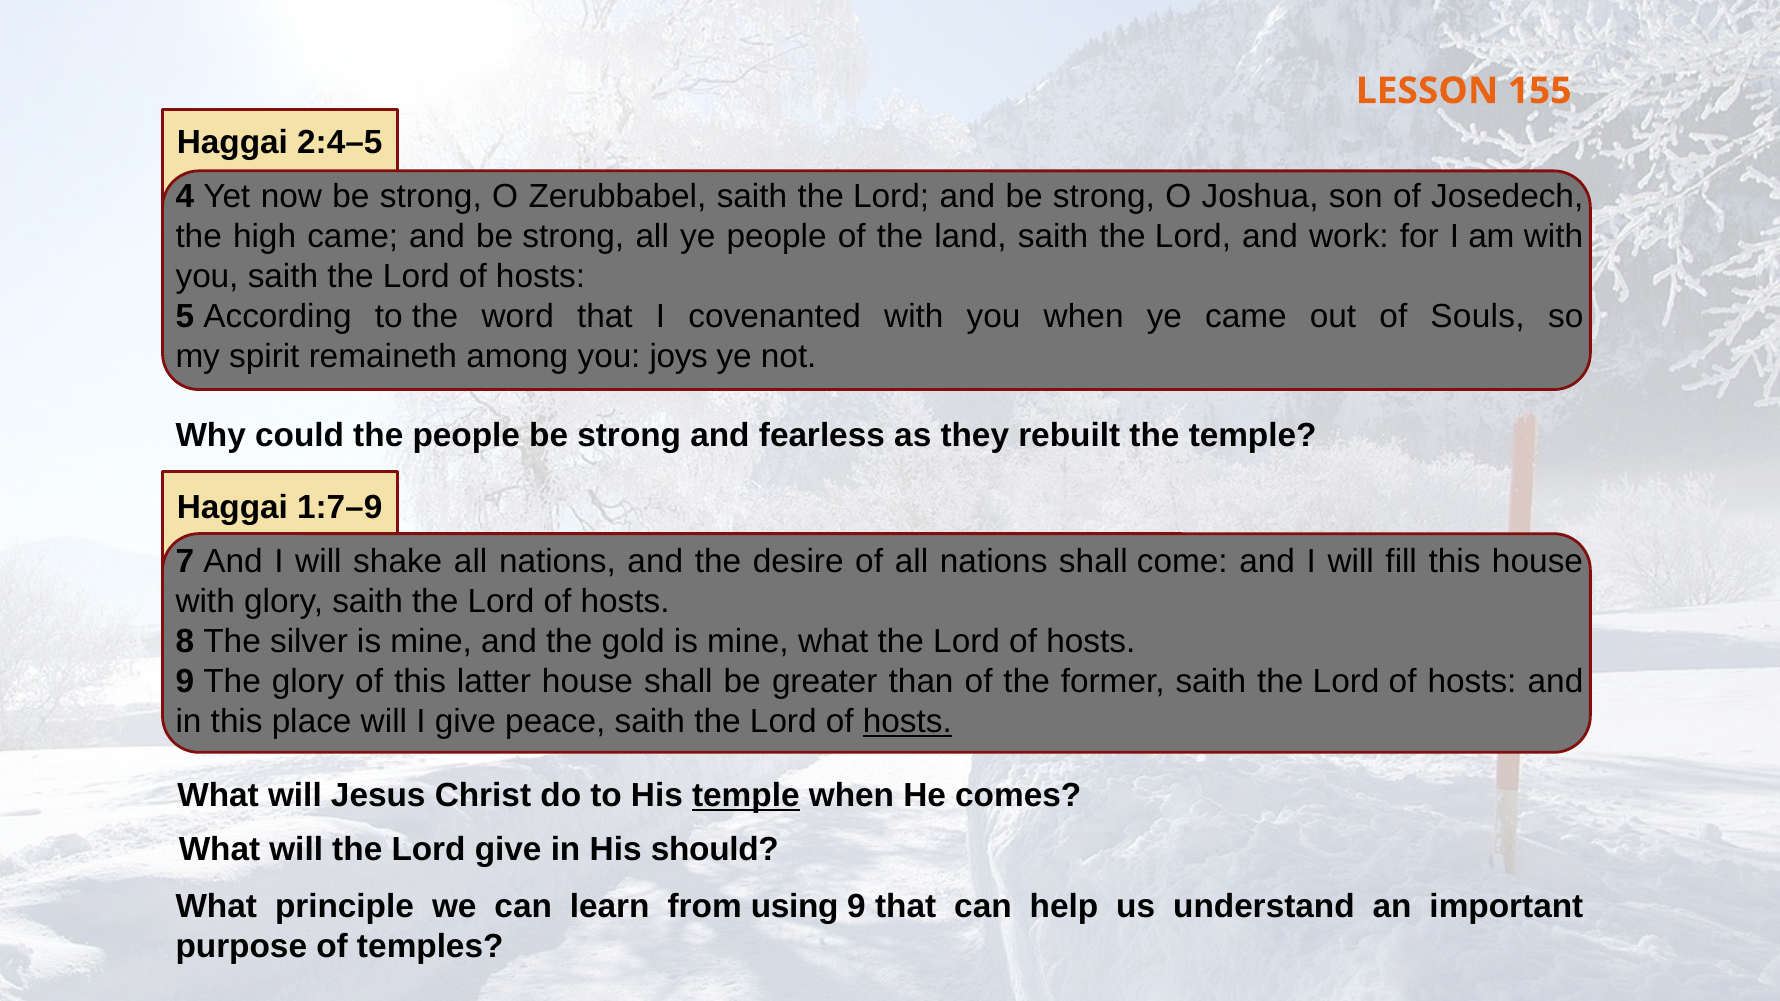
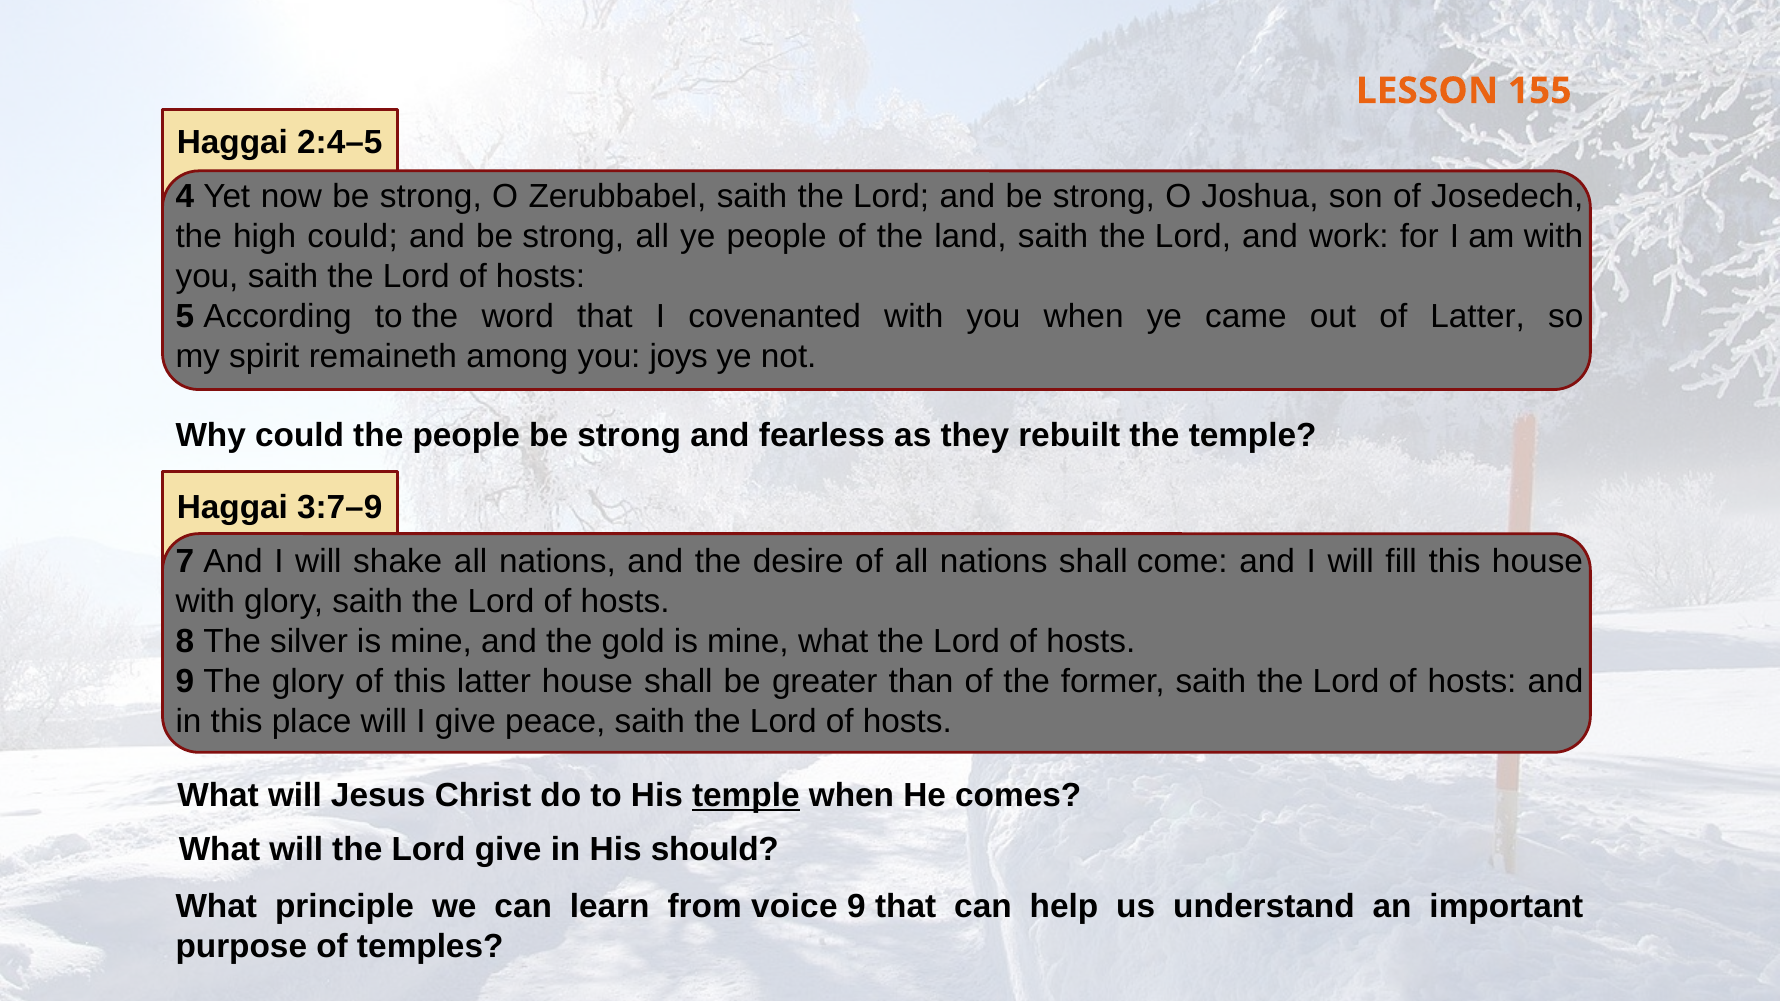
high came: came -> could (353, 237)
of Souls: Souls -> Latter (1478, 317)
1:7–9: 1:7–9 -> 3:7–9 (340, 507)
hosts underline: present -> none (907, 721)
using: using -> voice (794, 906)
